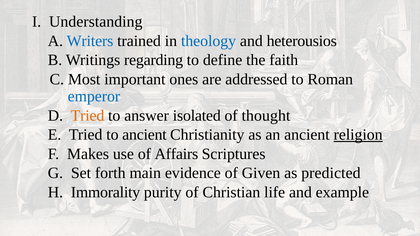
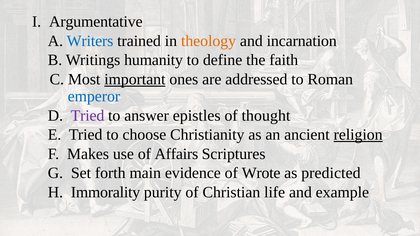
Understanding: Understanding -> Argumentative (96, 22)
theology colour: blue -> orange (209, 41)
heterousios: heterousios -> incarnation (302, 41)
regarding: regarding -> humanity (154, 60)
important underline: none -> present (135, 79)
Tried colour: orange -> purple (87, 116)
isolated: isolated -> epistles (197, 116)
to ancient: ancient -> choose (144, 135)
Given: Given -> Wrote (261, 173)
